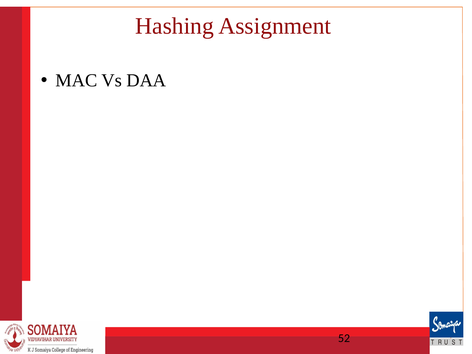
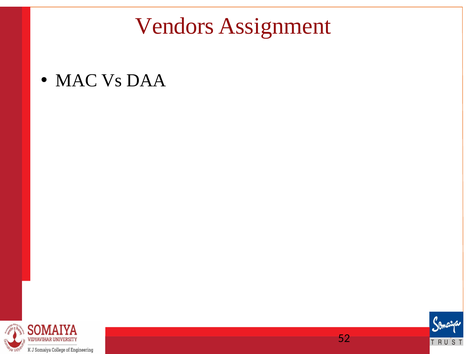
Hashing: Hashing -> Vendors (175, 26)
